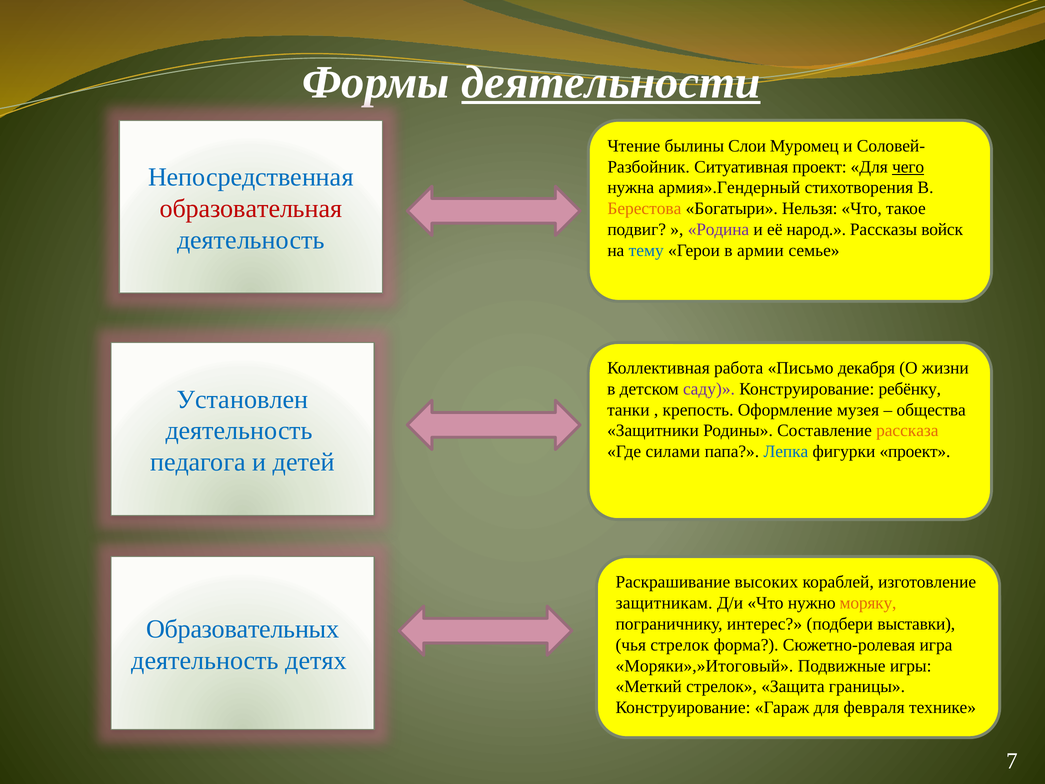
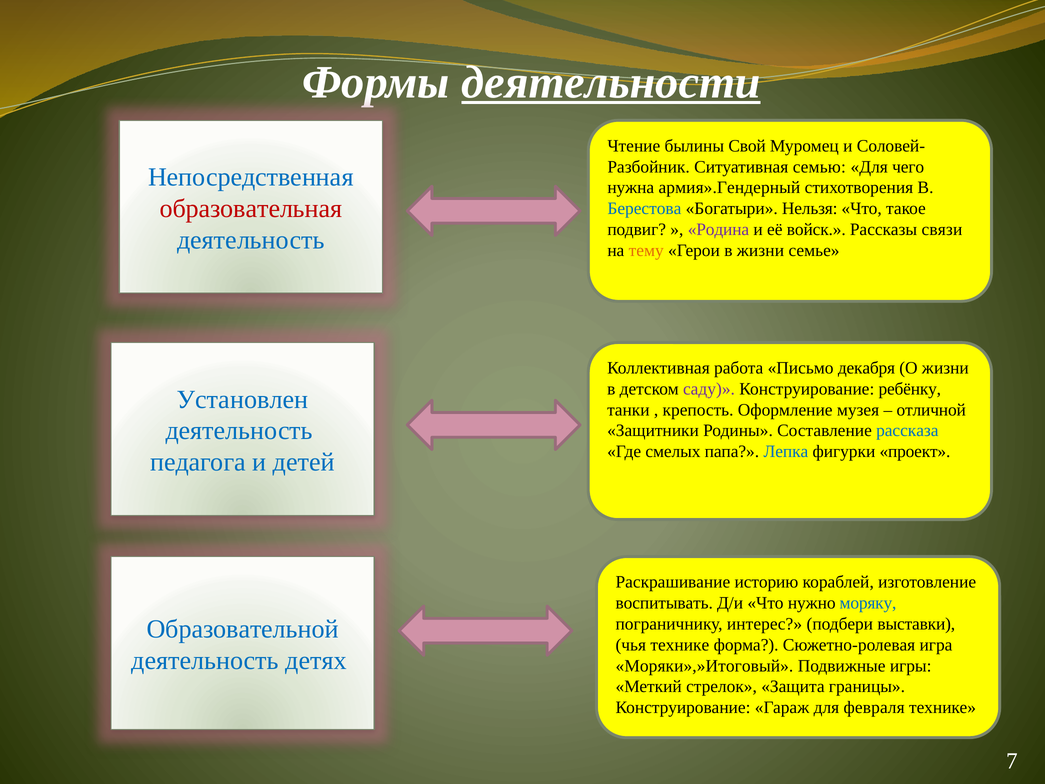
Слои: Слои -> Свой (747, 146)
Ситуативная проект: проект -> семью (819, 167)
чего underline: present -> none (908, 167)
Берестова colour: orange -> blue (644, 209)
народ: народ -> войск (816, 229)
войск: войск -> связи (942, 229)
тему colour: blue -> orange (646, 250)
в армии: армии -> жизни (760, 250)
общества: общества -> отличной (931, 410)
рассказа colour: orange -> blue (907, 431)
силами: силами -> смелых (673, 451)
высоких: высоких -> историю (766, 582)
защитникам: защитникам -> воспитывать (664, 603)
моряку colour: orange -> blue (868, 603)
Образовательных: Образовательных -> Образовательной (243, 629)
чья стрелок: стрелок -> технике (680, 645)
